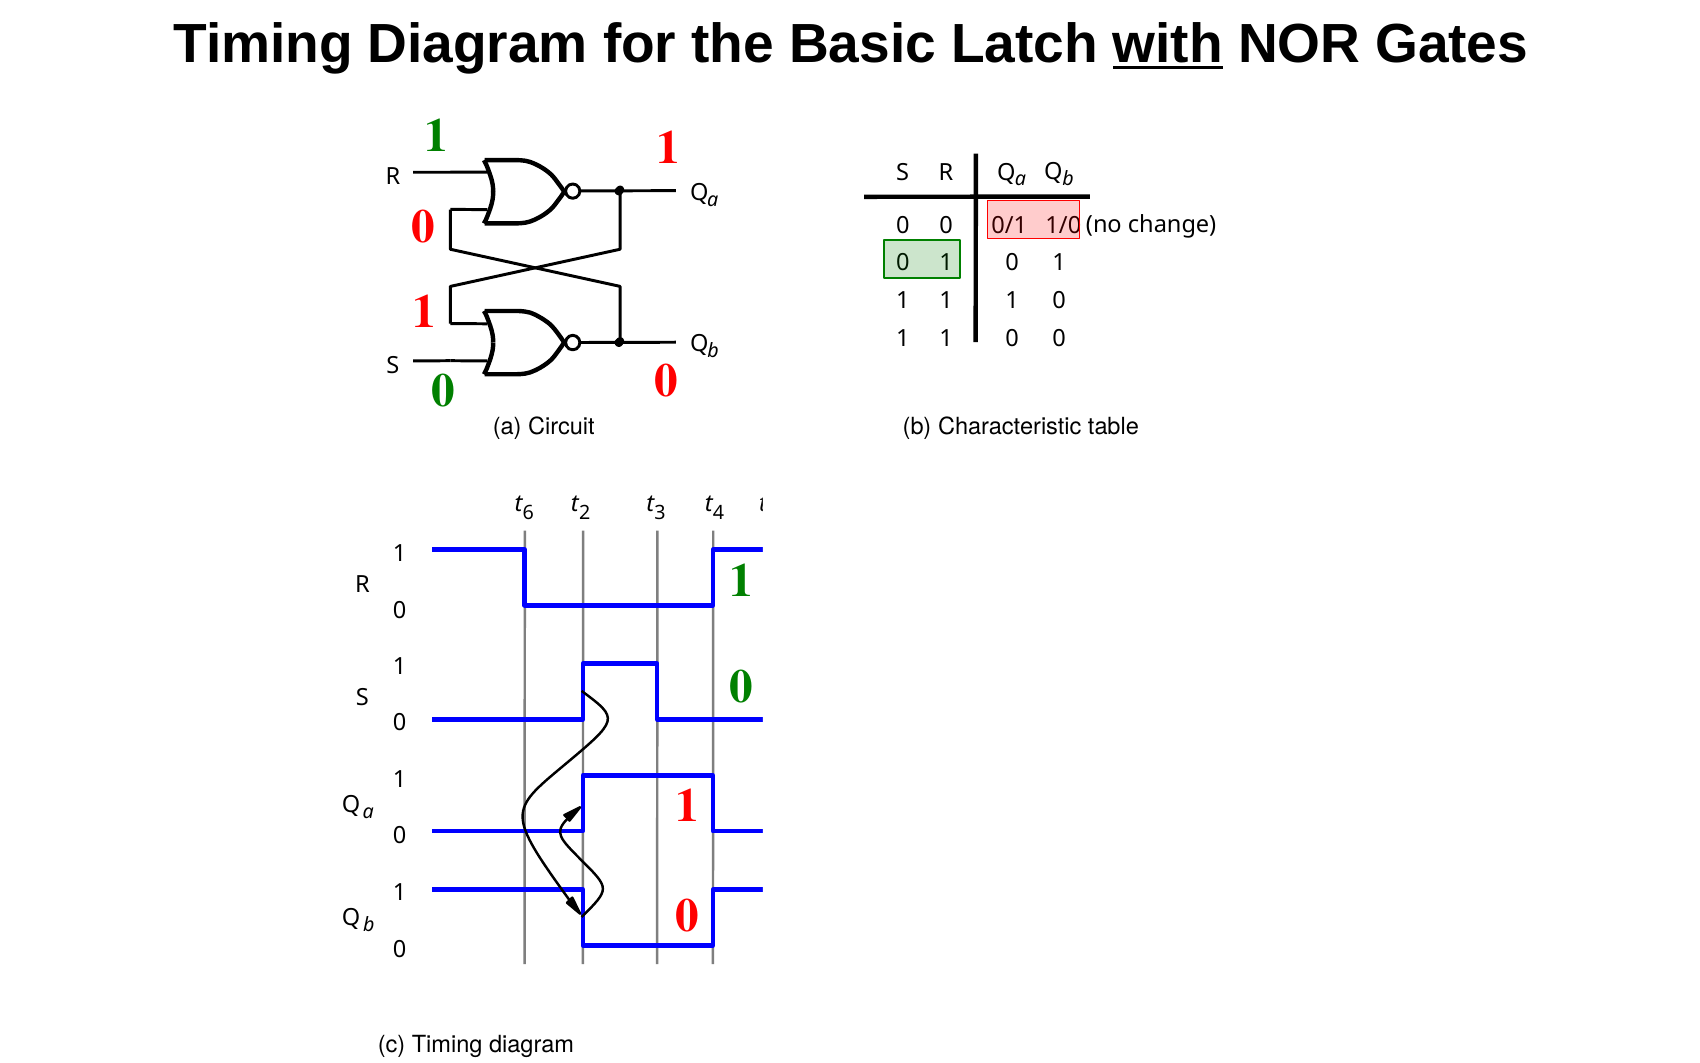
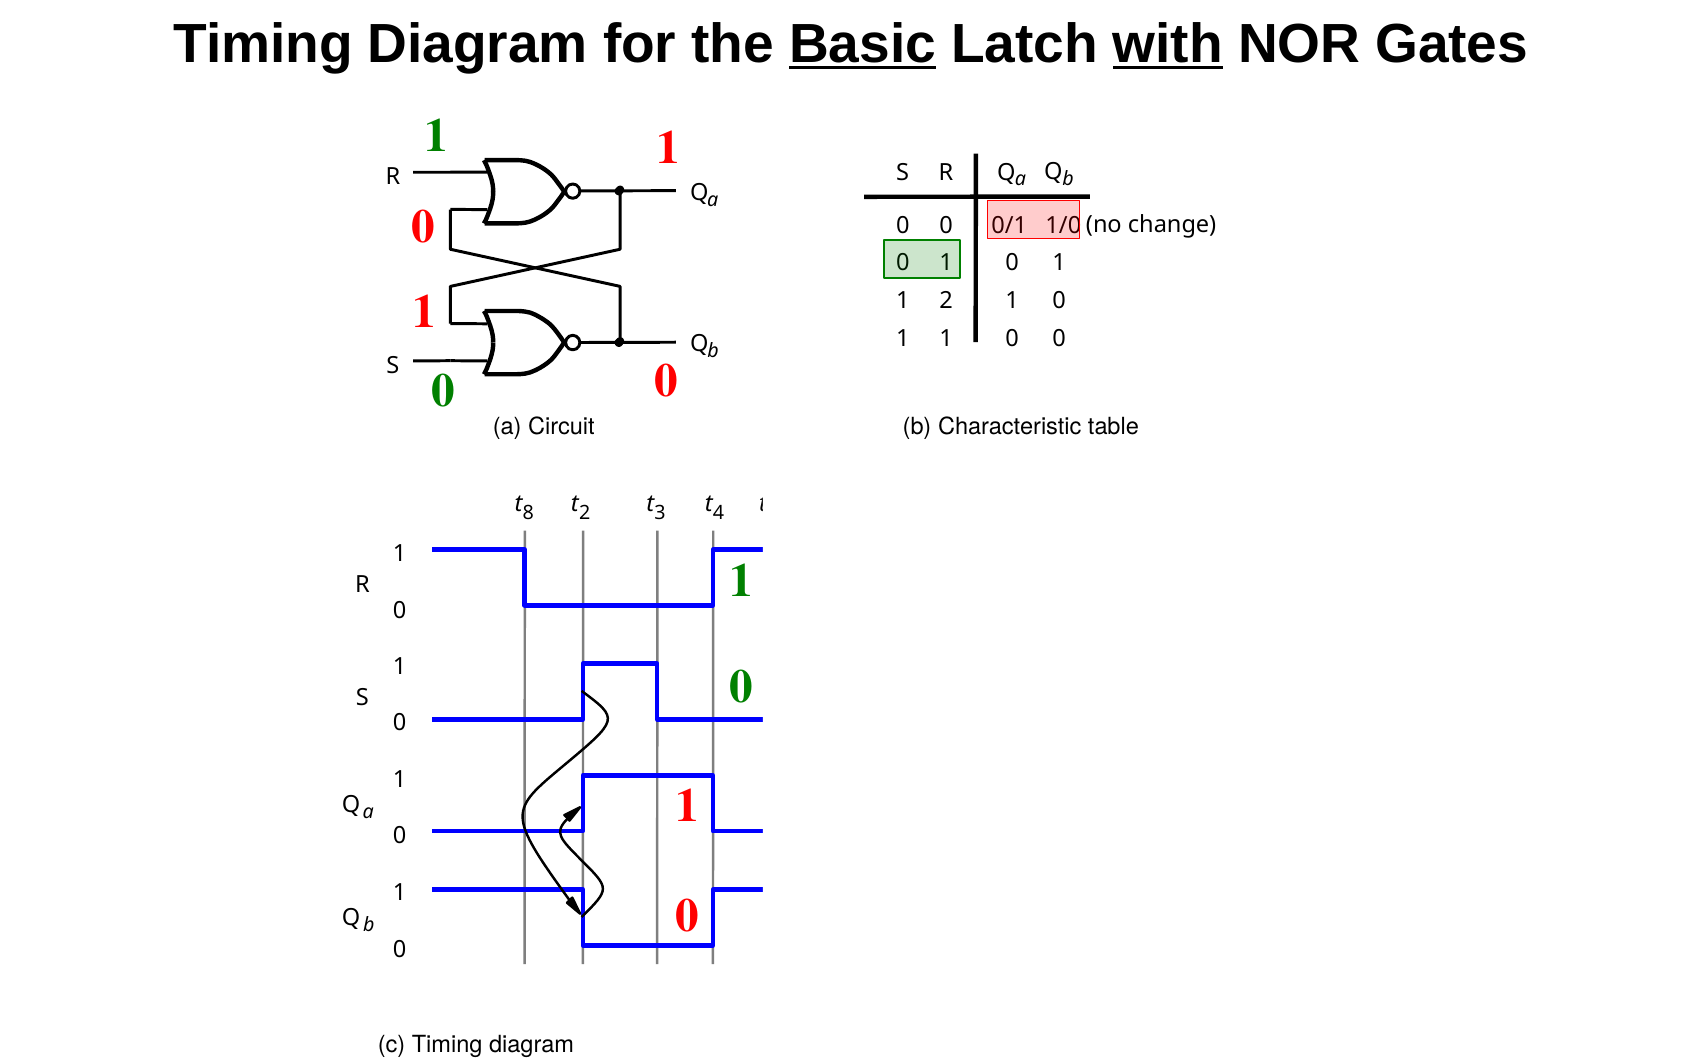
Basic underline: none -> present (862, 44)
1: 1 -> 2 (946, 301)
6: 6 -> 8 (528, 513)
